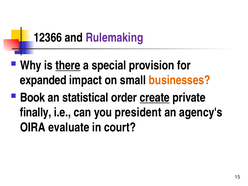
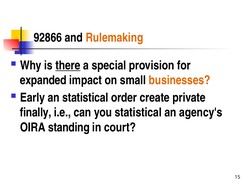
12366: 12366 -> 92866 (48, 38)
Rulemaking colour: purple -> orange (114, 38)
Book: Book -> Early (32, 98)
create underline: present -> none (155, 98)
you president: president -> statistical (138, 112)
evaluate: evaluate -> standing (69, 127)
